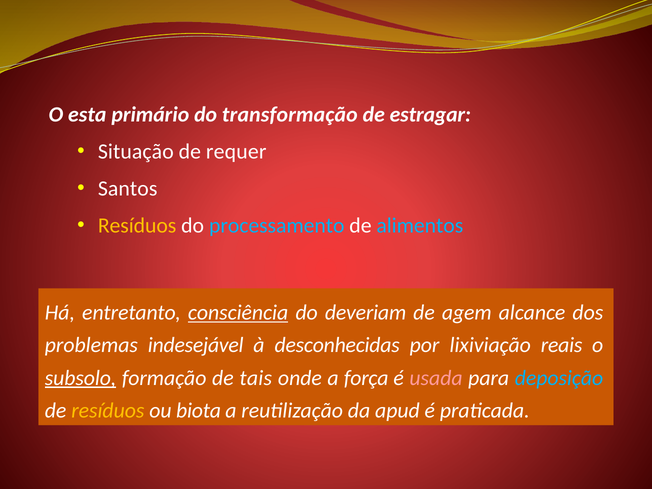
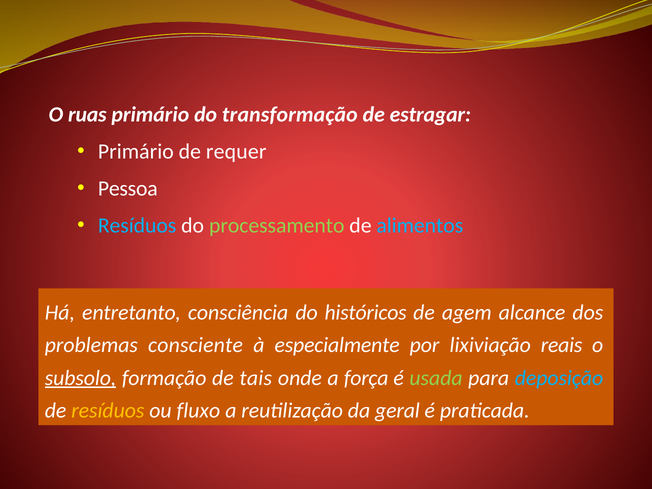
esta: esta -> ruas (87, 115)
Situação: Situação -> Primário (136, 152)
Santos: Santos -> Pessoa (128, 189)
Resíduos colour: yellow -> light blue (137, 226)
processamento colour: light blue -> light green (277, 226)
consciência underline: present -> none (238, 313)
deveriam: deveriam -> históricos (366, 313)
indesejável: indesejável -> consciente (196, 345)
desconhecidas: desconhecidas -> especialmente (337, 345)
usada colour: pink -> light green (436, 378)
biota: biota -> fluxo (198, 410)
apud: apud -> geral (397, 410)
